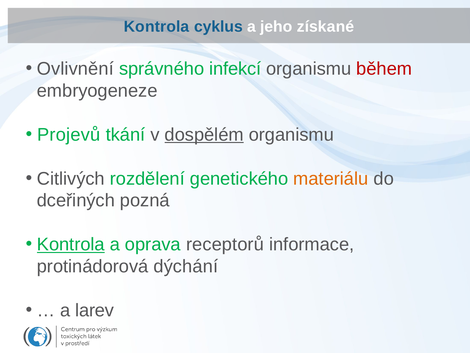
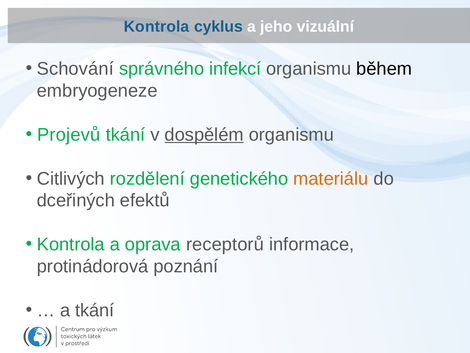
získané: získané -> vizuální (325, 27)
Ovlivnění: Ovlivnění -> Schování (75, 69)
během colour: red -> black (384, 69)
pozná: pozná -> efektů (145, 200)
Kontrola underline: present -> none (71, 244)
dýchání: dýchání -> poznání (186, 266)
a larev: larev -> tkání (95, 310)
